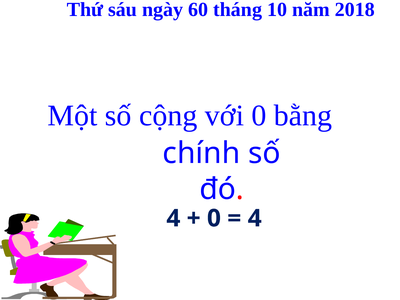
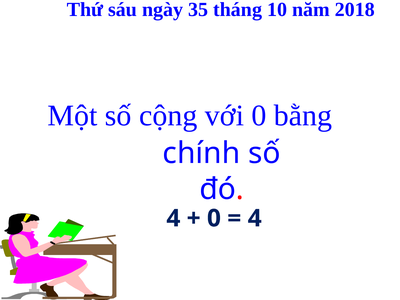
60: 60 -> 35 (198, 10)
